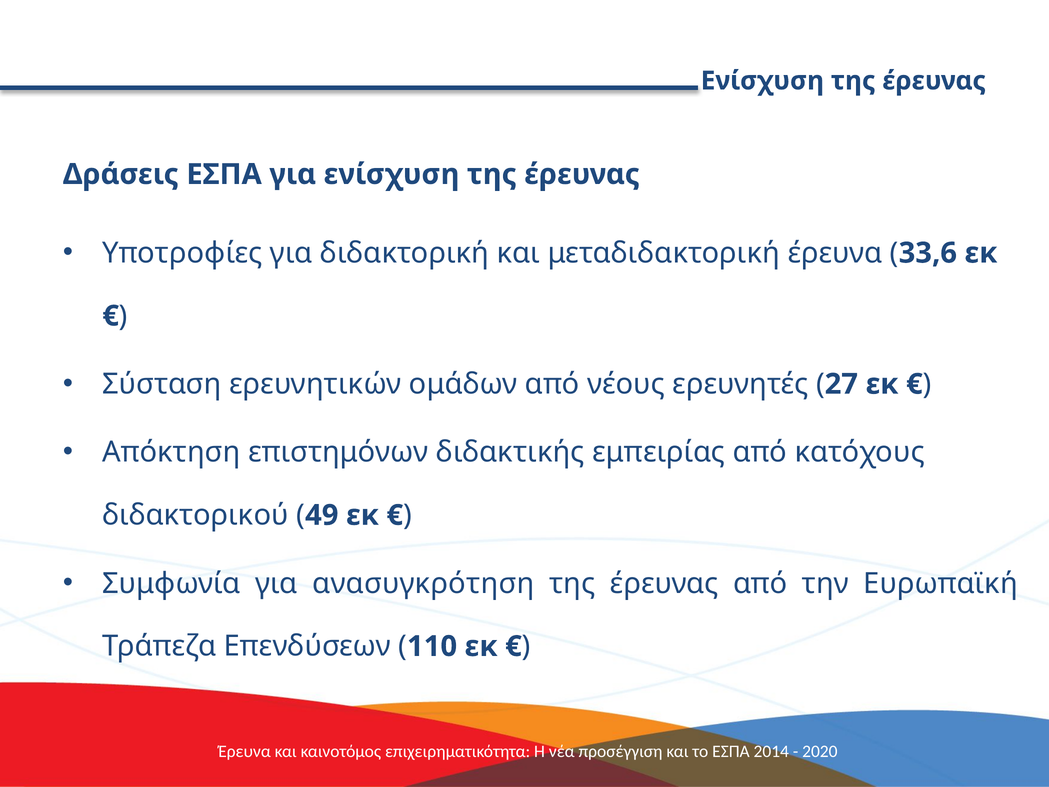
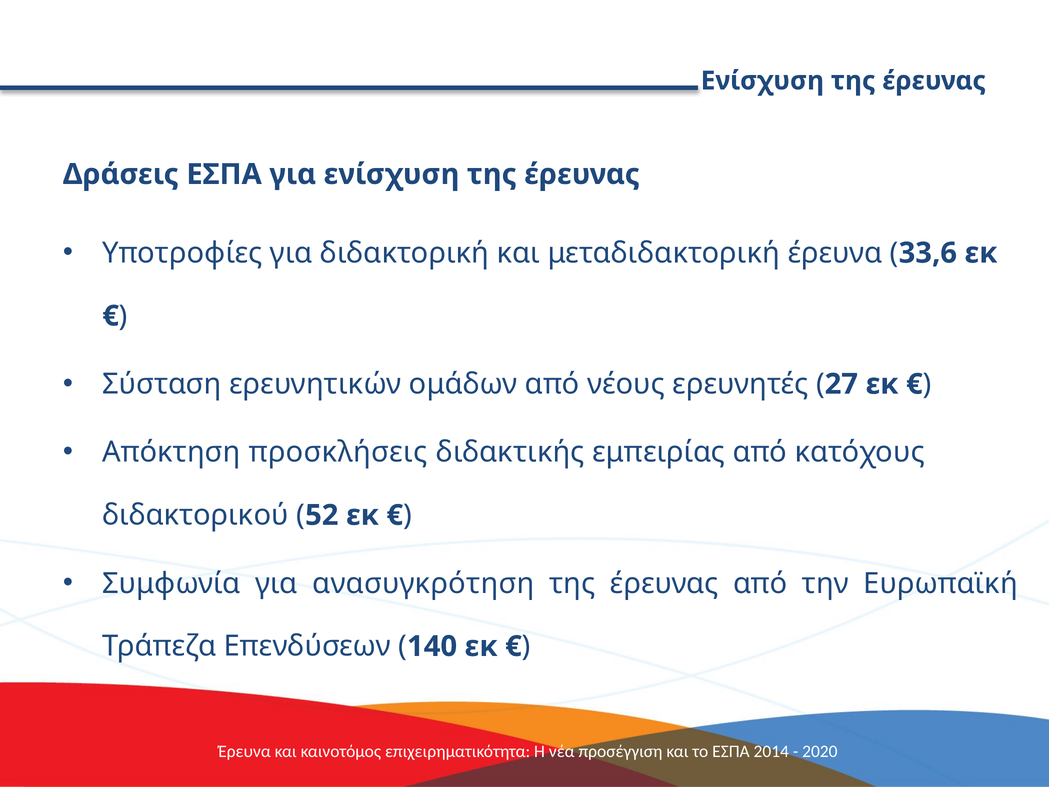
επιστημόνων: επιστημόνων -> προσκλήσεις (338, 452)
49: 49 -> 52 (322, 515)
110: 110 -> 140 (432, 646)
